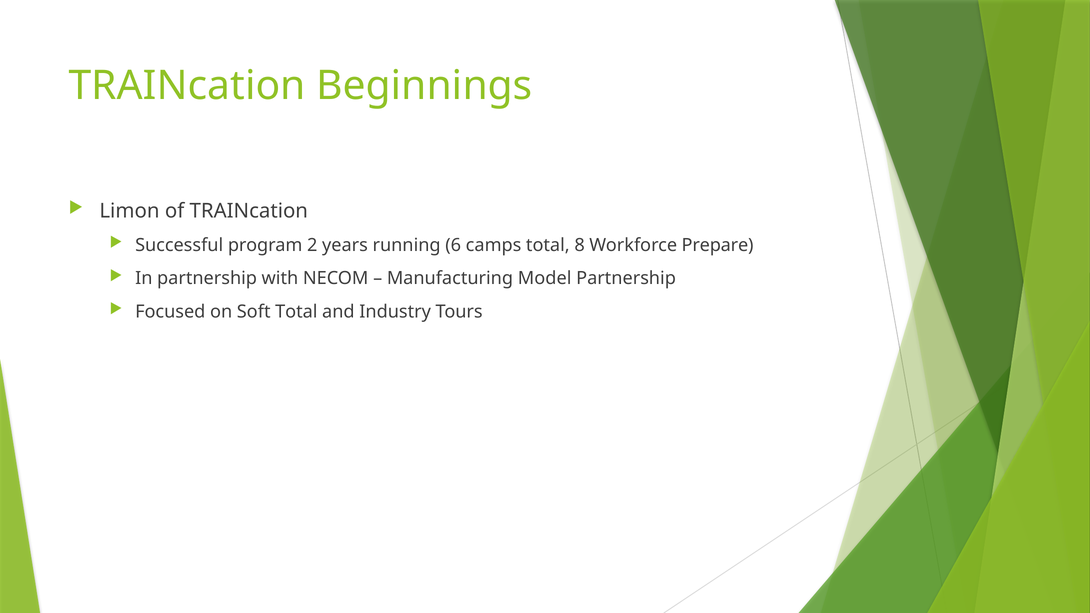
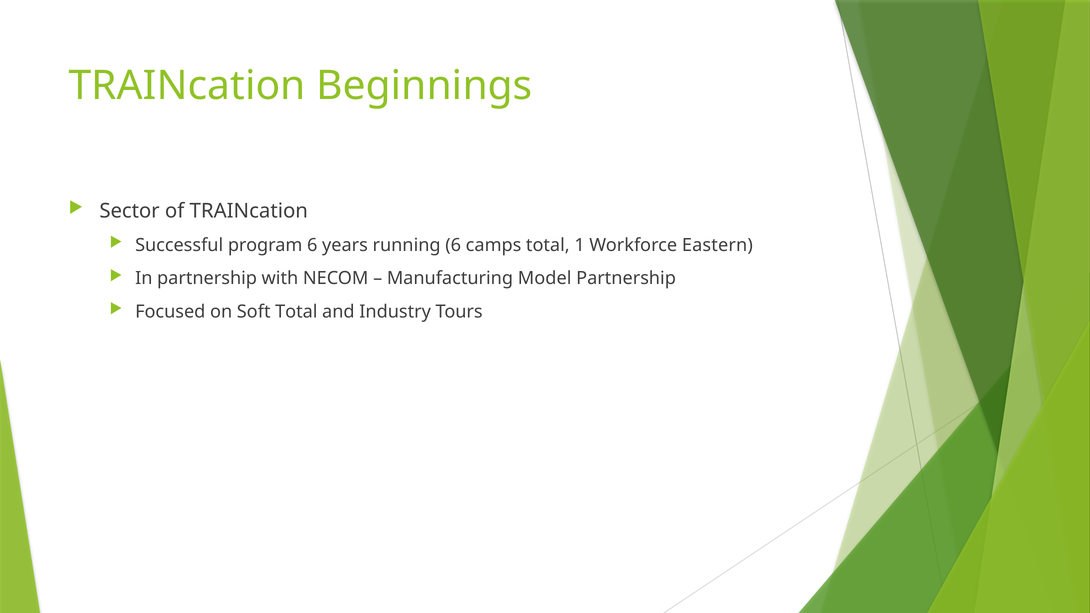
Limon: Limon -> Sector (130, 211)
program 2: 2 -> 6 (312, 245)
8: 8 -> 1 (580, 245)
Prepare: Prepare -> Eastern (717, 245)
